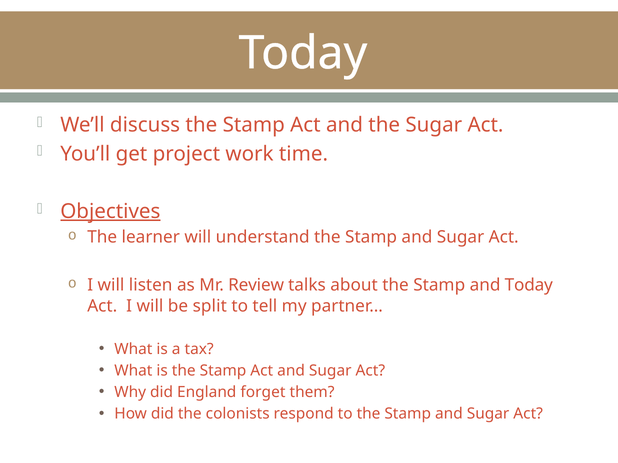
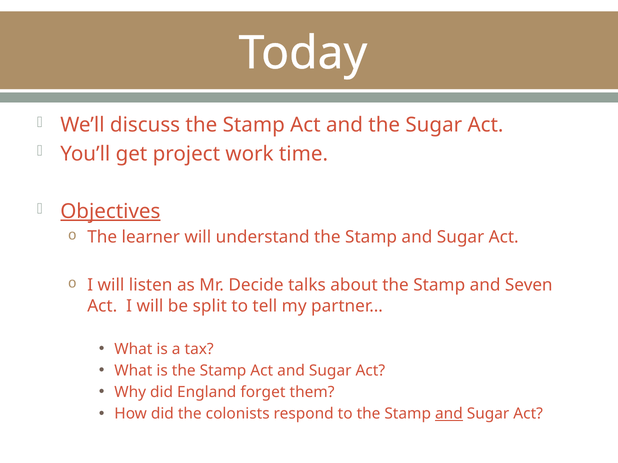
Review: Review -> Decide (256, 286)
and Today: Today -> Seven (529, 286)
and underline: none -> present (449, 414)
